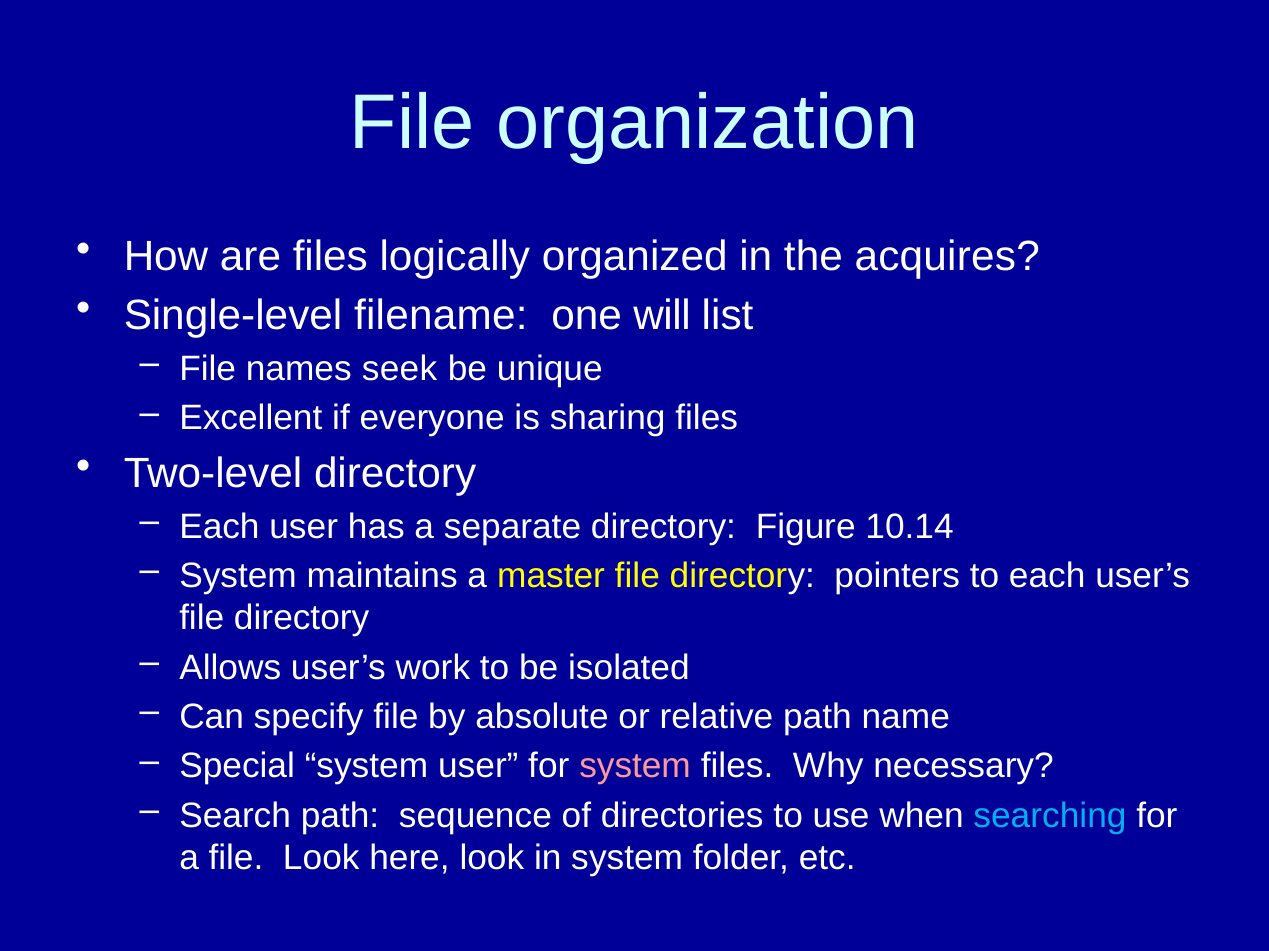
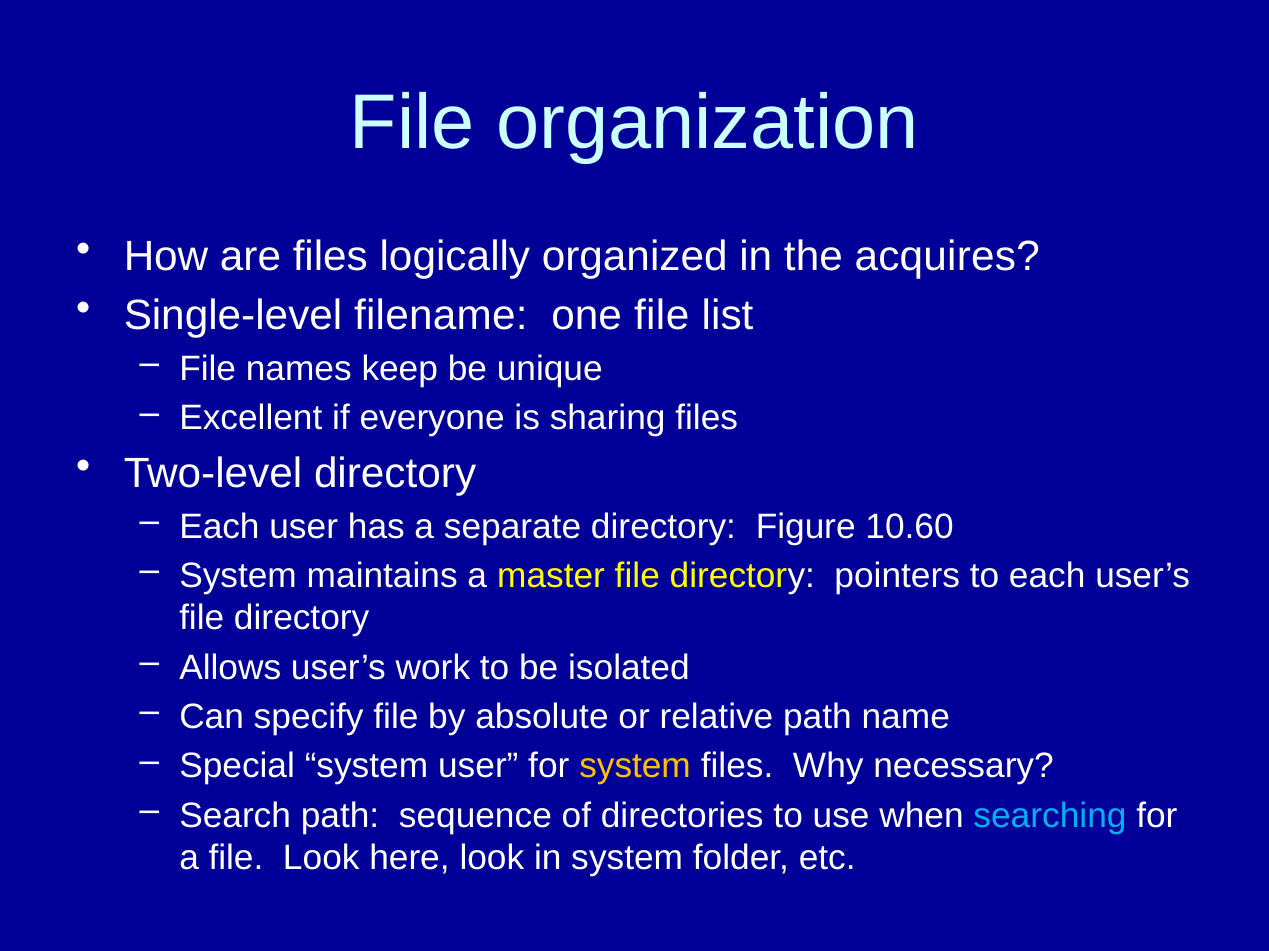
one will: will -> file (662, 316)
seek: seek -> keep (400, 369)
10.14: 10.14 -> 10.60 (910, 527)
system colour: pink -> yellow (635, 767)
